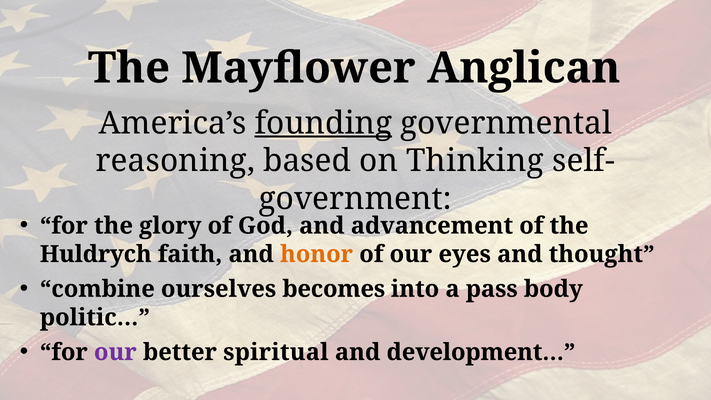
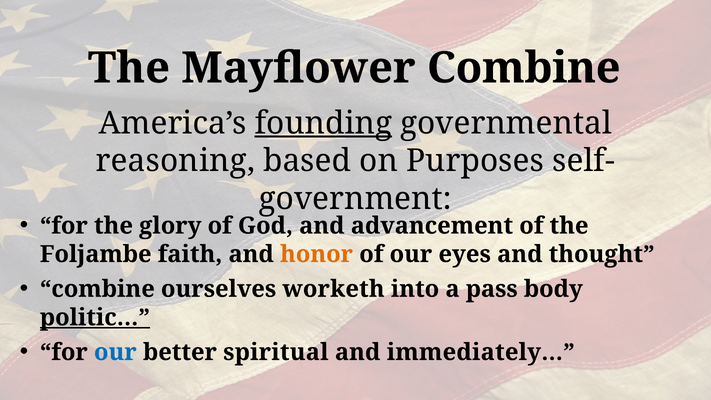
Mayflower Anglican: Anglican -> Combine (524, 68)
Thinking: Thinking -> Purposes (475, 161)
Huldrych: Huldrych -> Foljambe (96, 254)
becomes: becomes -> worketh (334, 289)
politic… underline: none -> present (95, 317)
our colour: purple -> blue (115, 352)
development…: development… -> immediately… (481, 352)
